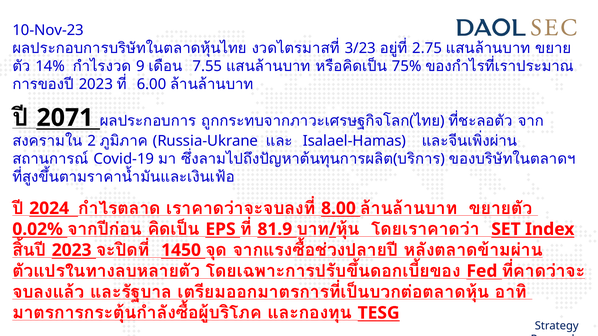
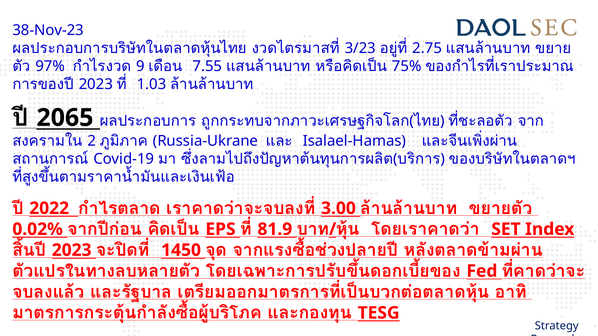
10-Nov-23: 10-Nov-23 -> 38-Nov-23 (48, 30)
14%: 14% -> 97% (50, 66)
6.00: 6.00 -> 1.03 (152, 84)
2071: 2071 -> 2065 (65, 118)
2024: 2024 -> 2022 (49, 208)
8.00: 8.00 -> 3.00 (338, 208)
